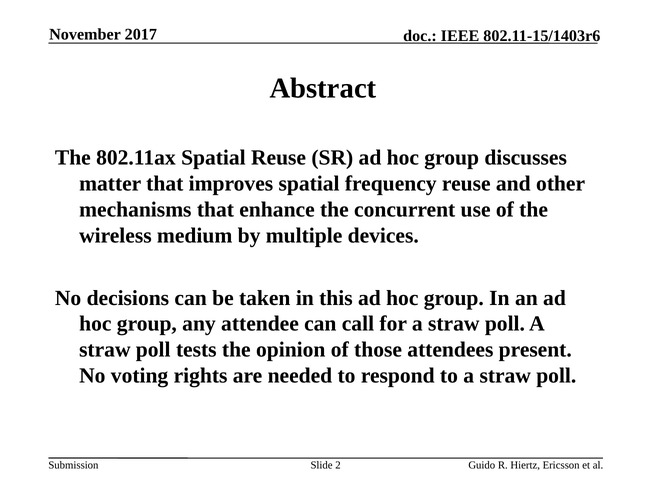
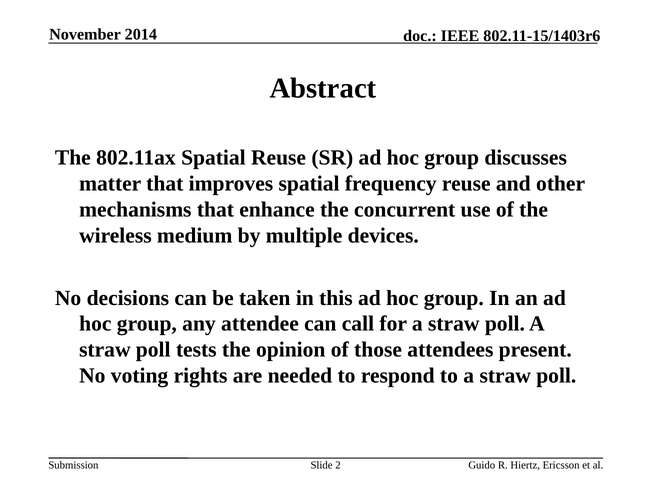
2017: 2017 -> 2014 (141, 34)
